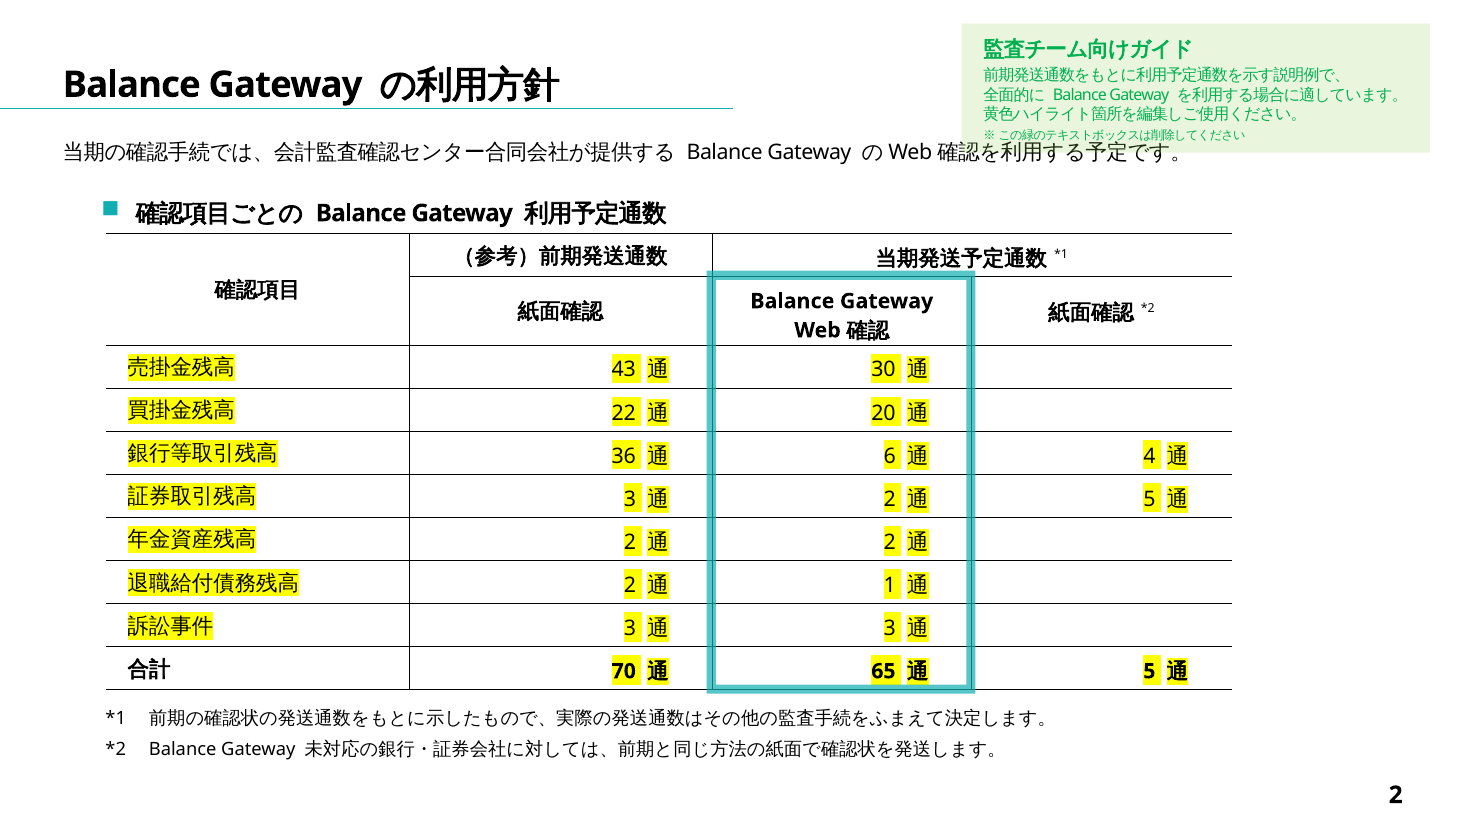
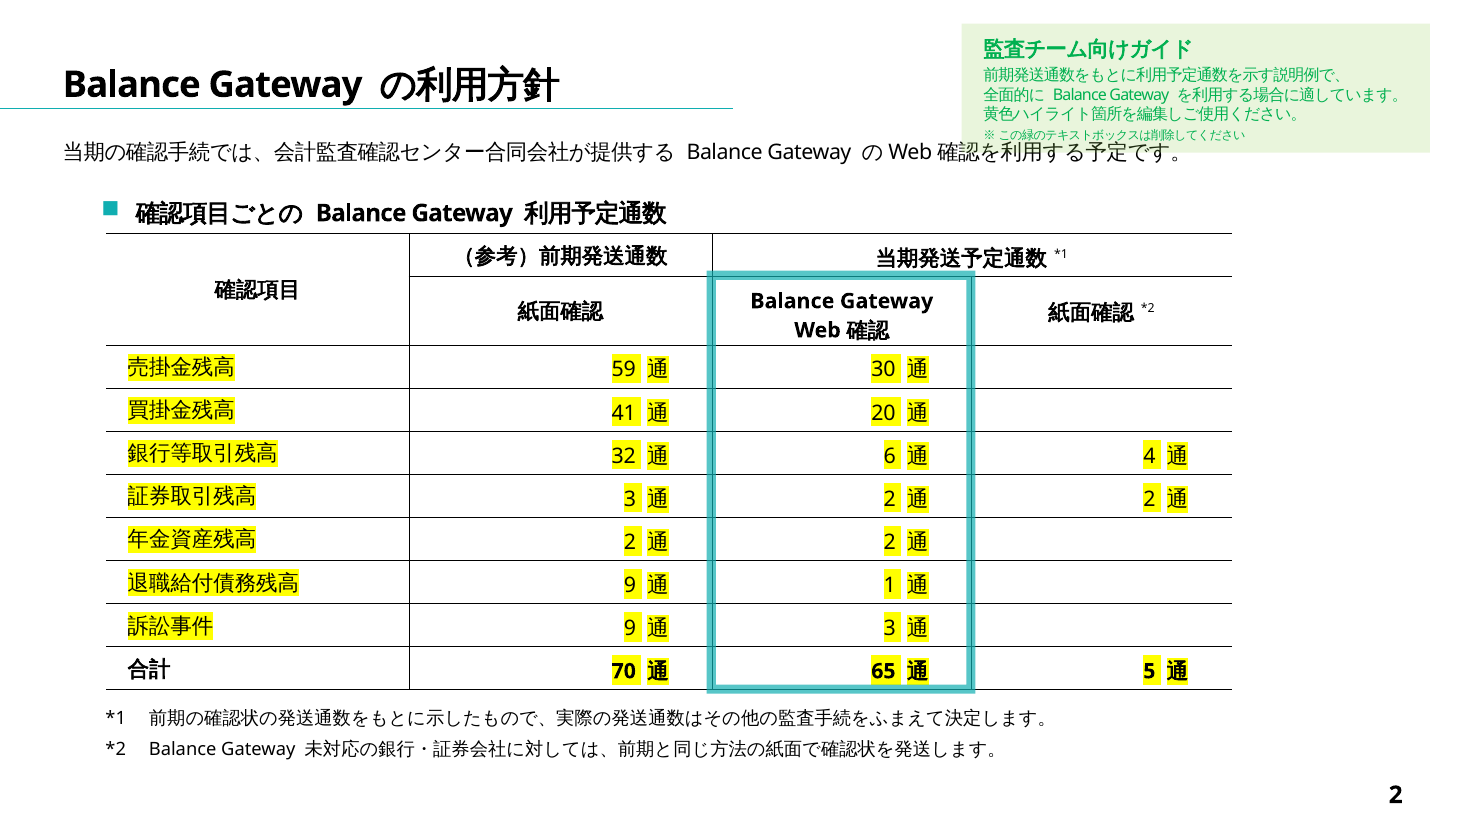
43: 43 -> 59 (624, 370)
22: 22 -> 41 (624, 413)
36: 36 -> 32 (624, 456)
5: 5 -> 2 (1149, 499)
2: 2 -> 9 (630, 585)
3: 3 -> 9 (630, 628)
